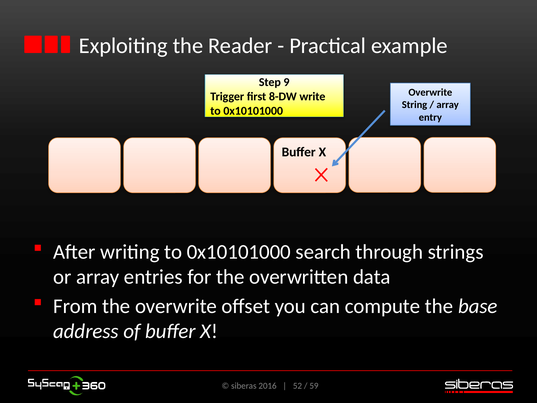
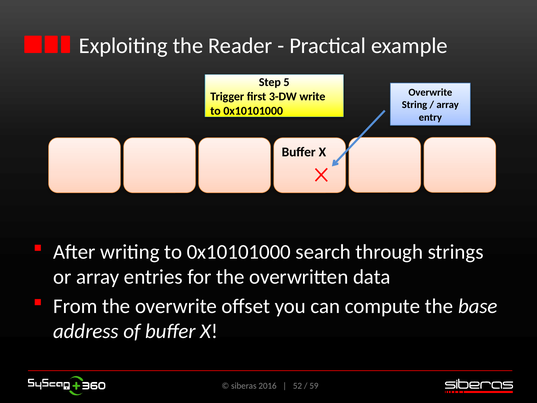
9: 9 -> 5 (286, 82)
8-DW: 8-DW -> 3-DW (283, 96)
